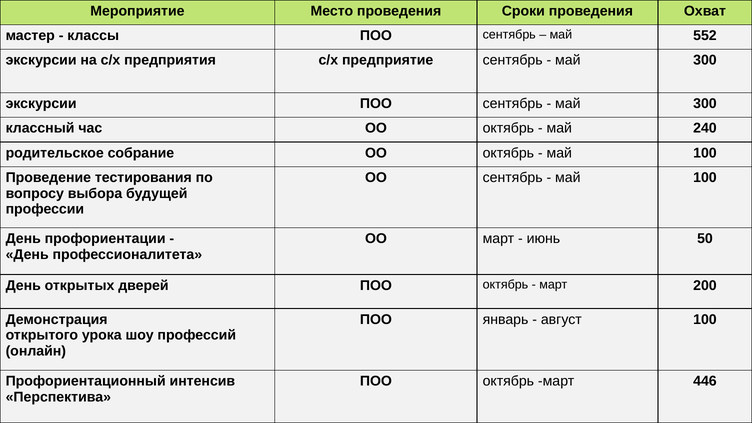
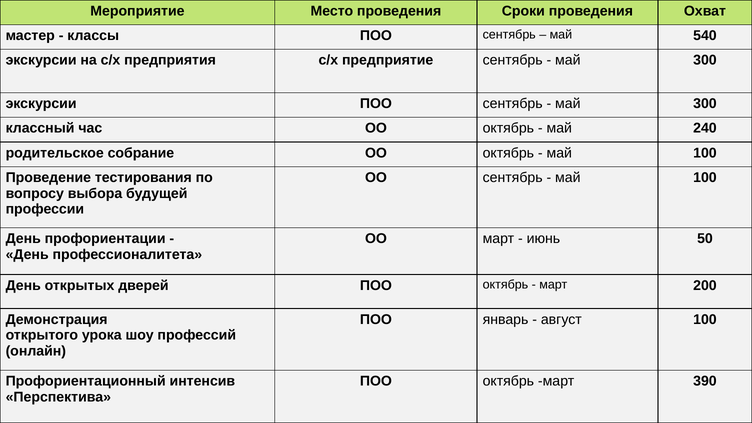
552: 552 -> 540 (705, 36)
446: 446 -> 390 (705, 381)
